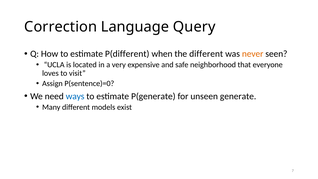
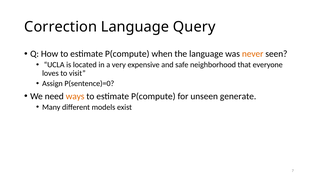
How to estimate P(different: P(different -> P(compute (127, 54)
the different: different -> language (206, 54)
ways colour: blue -> orange (75, 96)
P(generate: P(generate -> P(compute (153, 96)
